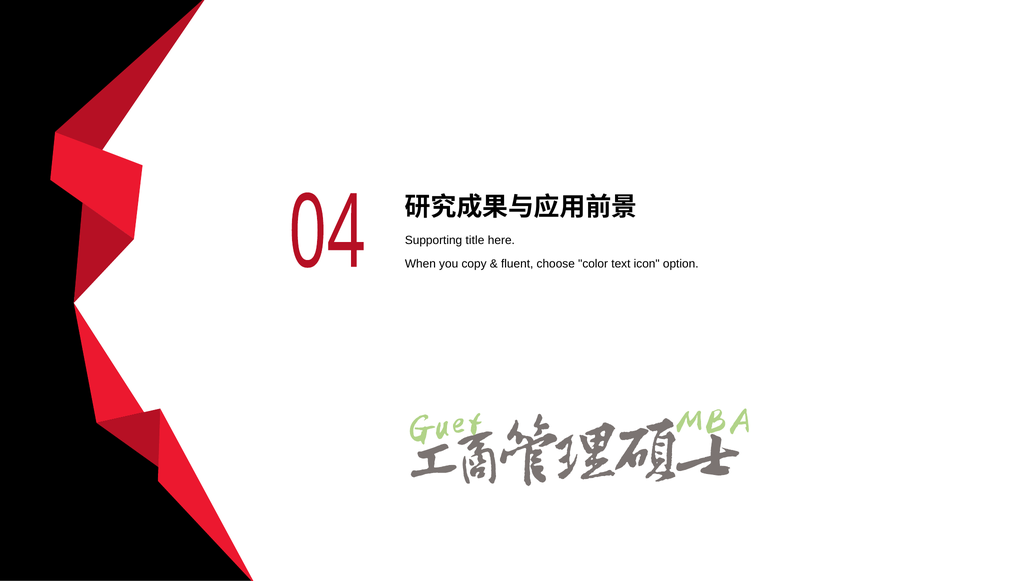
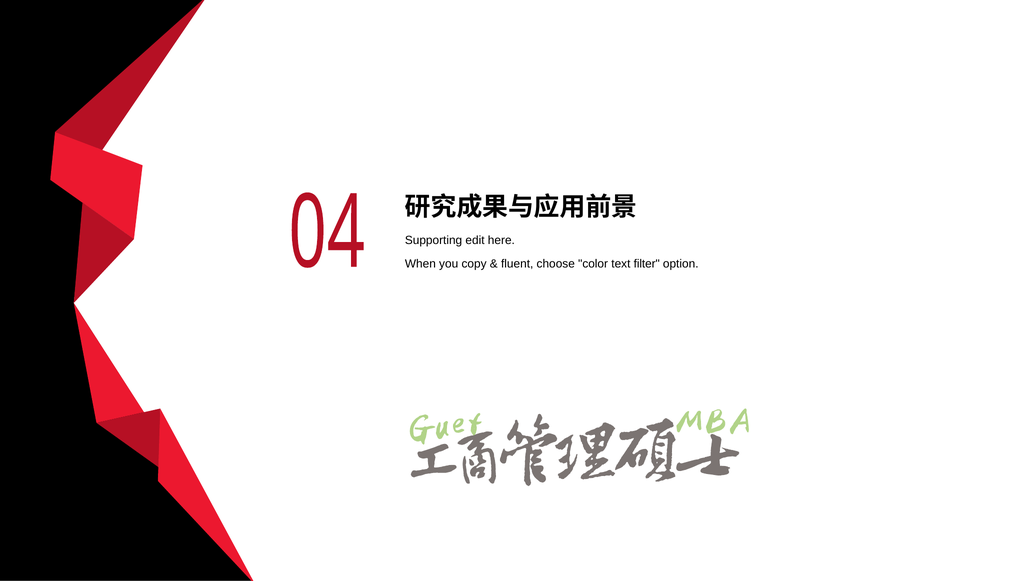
title: title -> edit (475, 240)
icon: icon -> filter (647, 264)
